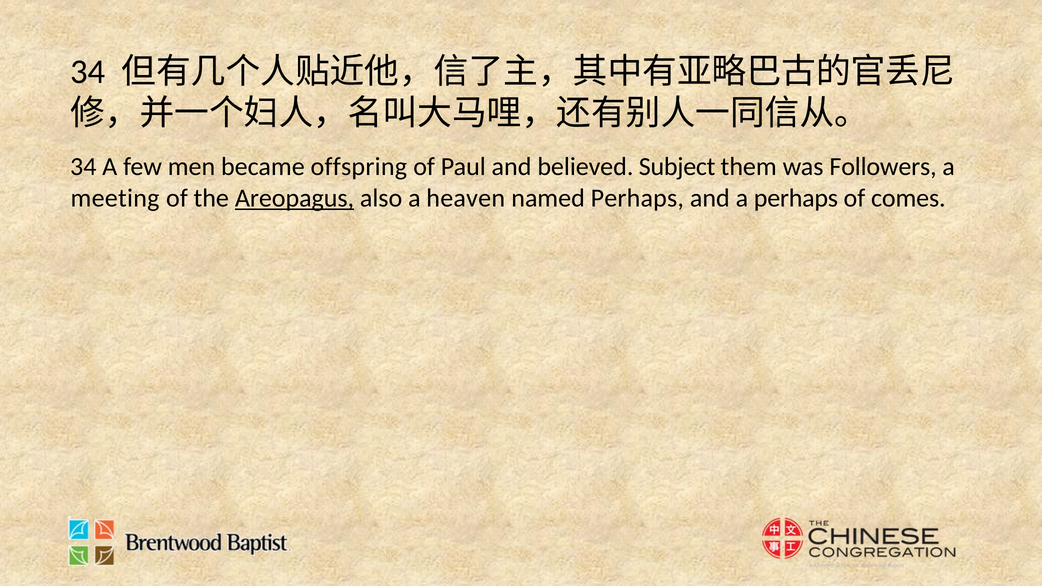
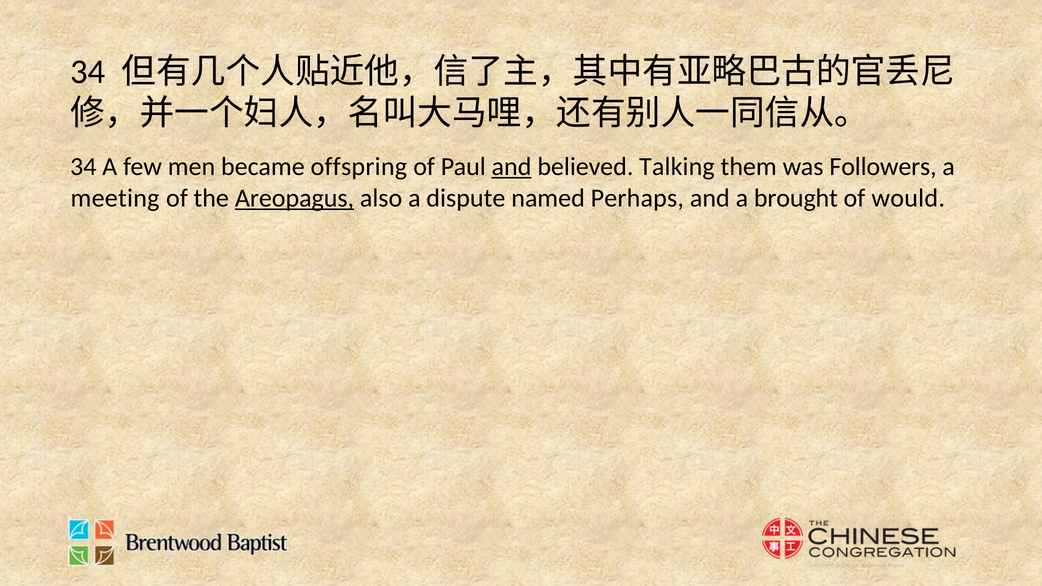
and underline: none -> present (512, 167)
Subject: Subject -> Talking (677, 167)
heaven: heaven -> dispute (466, 198)
a perhaps: perhaps -> brought (796, 198)
comes: comes -> would (908, 198)
